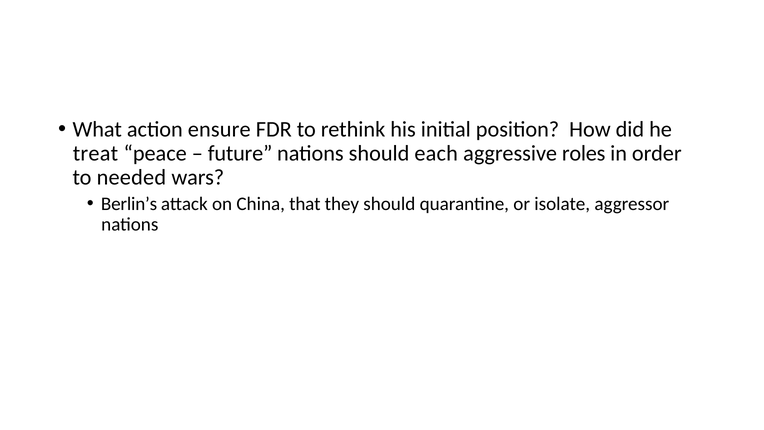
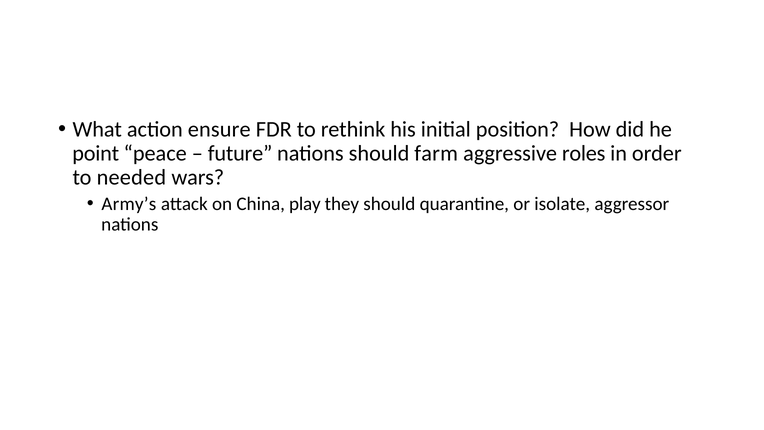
treat: treat -> point (96, 153)
each: each -> farm (436, 153)
Berlin’s: Berlin’s -> Army’s (129, 204)
that: that -> play (305, 204)
